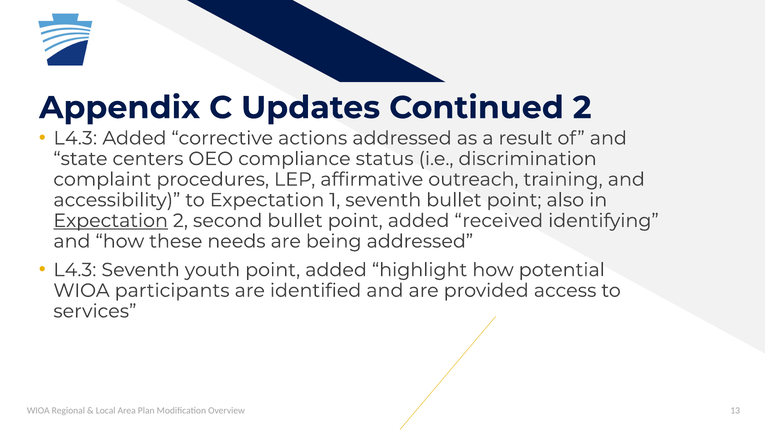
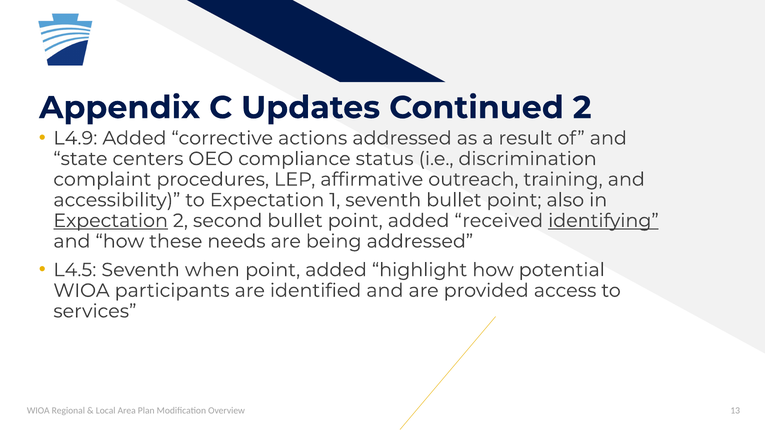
L4.3: L4.3 -> L4.9 (75, 138)
identifying underline: none -> present (603, 221)
L4.3: L4.3 -> L4.5 (75, 270)
youth: youth -> when (212, 270)
